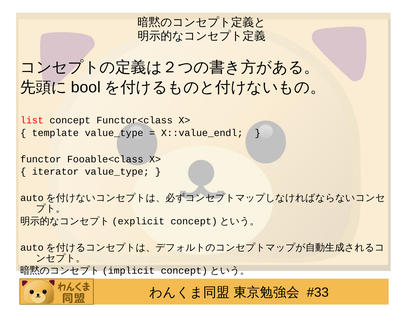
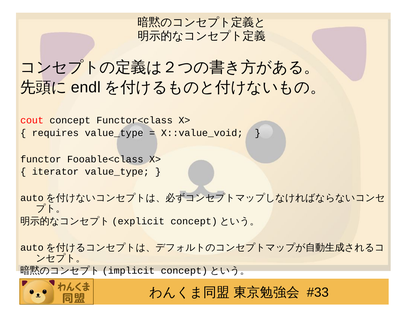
bool: bool -> endl (86, 87)
list: list -> cout (32, 120)
template: template -> requires (55, 133)
X::value_endl: X::value_endl -> X::value_void (202, 133)
